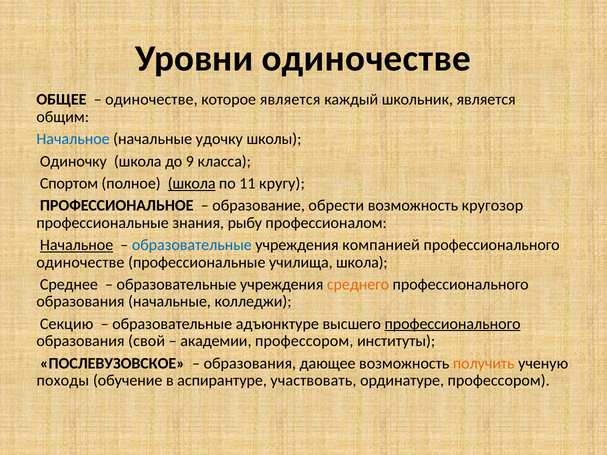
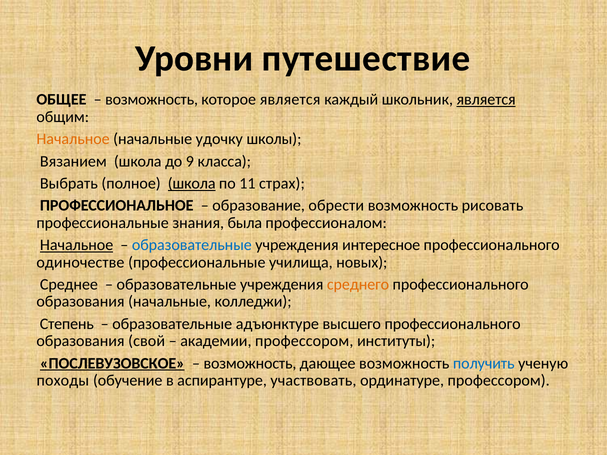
Уровни одиночестве: одиночестве -> путешествие (366, 59)
одиночестве: одиночестве -> возможность (152, 100)
является underline: none -> present (486, 100)
Начальное colour: blue -> orange (73, 139)
Одиночку: Одиночку -> Вязанием (73, 161)
Спортом: Спортом -> Выбрать (69, 184)
кругу: кругу -> страх (282, 184)
кругозор: кругозор -> рисовать (492, 206)
рыбу: рыбу -> была (245, 223)
компанией: компанией -> интересное (381, 245)
училища школа: школа -> новых (362, 262)
Секцию: Секцию -> Степень (67, 324)
профессионального underline: present -> none (453, 324)
ПОСЛЕВУЗОВСКОЕ underline: none -> present (112, 363)
образования: образования -> возможность (250, 363)
получить colour: orange -> blue (484, 363)
